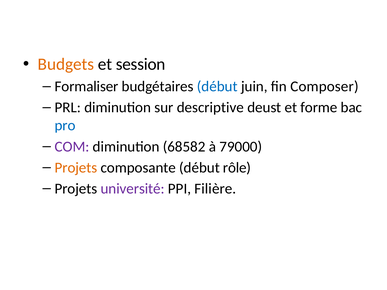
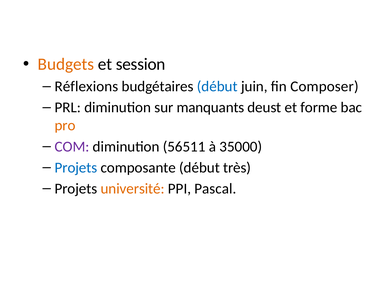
Formaliser: Formaliser -> Réflexions (86, 87)
descriptive: descriptive -> manquants (210, 108)
pro colour: blue -> orange (65, 126)
68582: 68582 -> 56511 (184, 147)
79000: 79000 -> 35000 (241, 147)
Projets colour: orange -> blue (76, 168)
rôle: rôle -> très (237, 168)
université colour: purple -> orange (133, 189)
Filière: Filière -> Pascal (215, 189)
